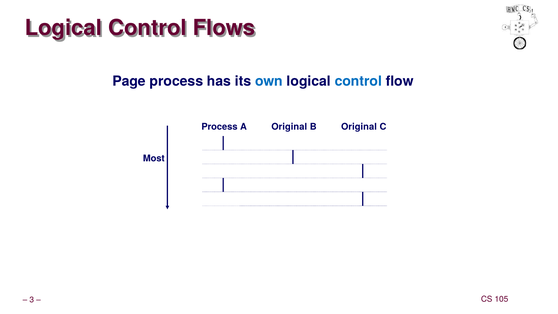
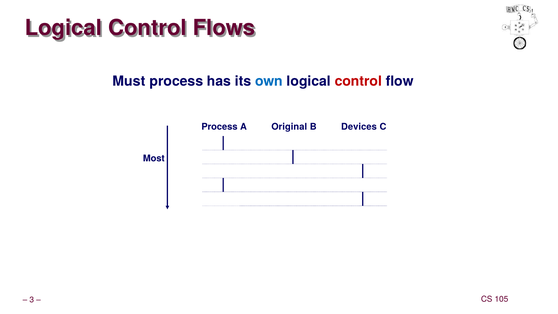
Page: Page -> Must (129, 81)
control colour: blue -> red (358, 81)
B Original: Original -> Devices (359, 127)
